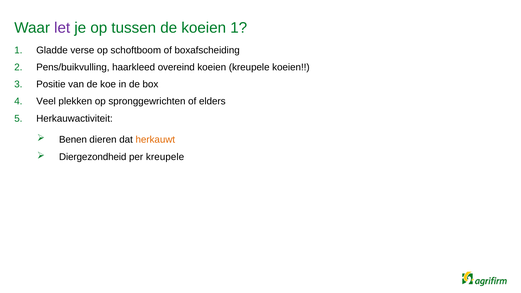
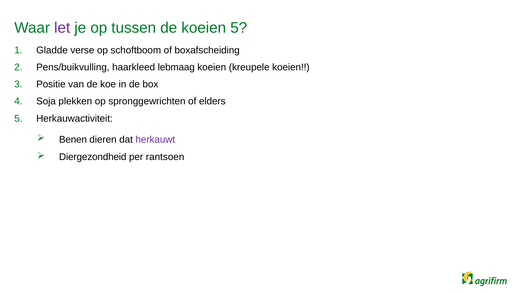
koeien 1: 1 -> 5 (239, 28)
overeind: overeind -> lebmaag (176, 67)
Veel: Veel -> Soja (46, 101)
herkauwt colour: orange -> purple (155, 140)
per kreupele: kreupele -> rantsoen (165, 157)
